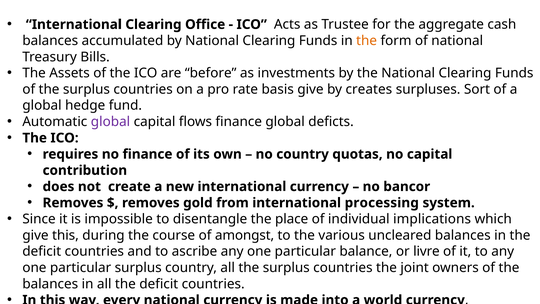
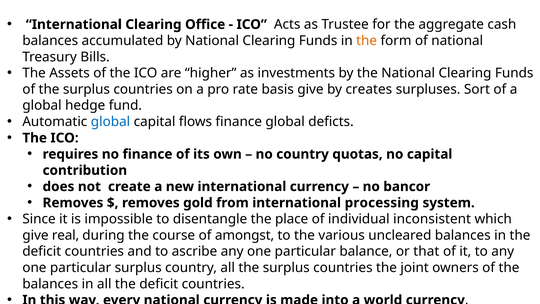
before: before -> higher (211, 73)
global colour: purple -> blue (110, 122)
implications: implications -> inconsistent (432, 219)
give this: this -> real (66, 235)
livre: livre -> that (426, 251)
